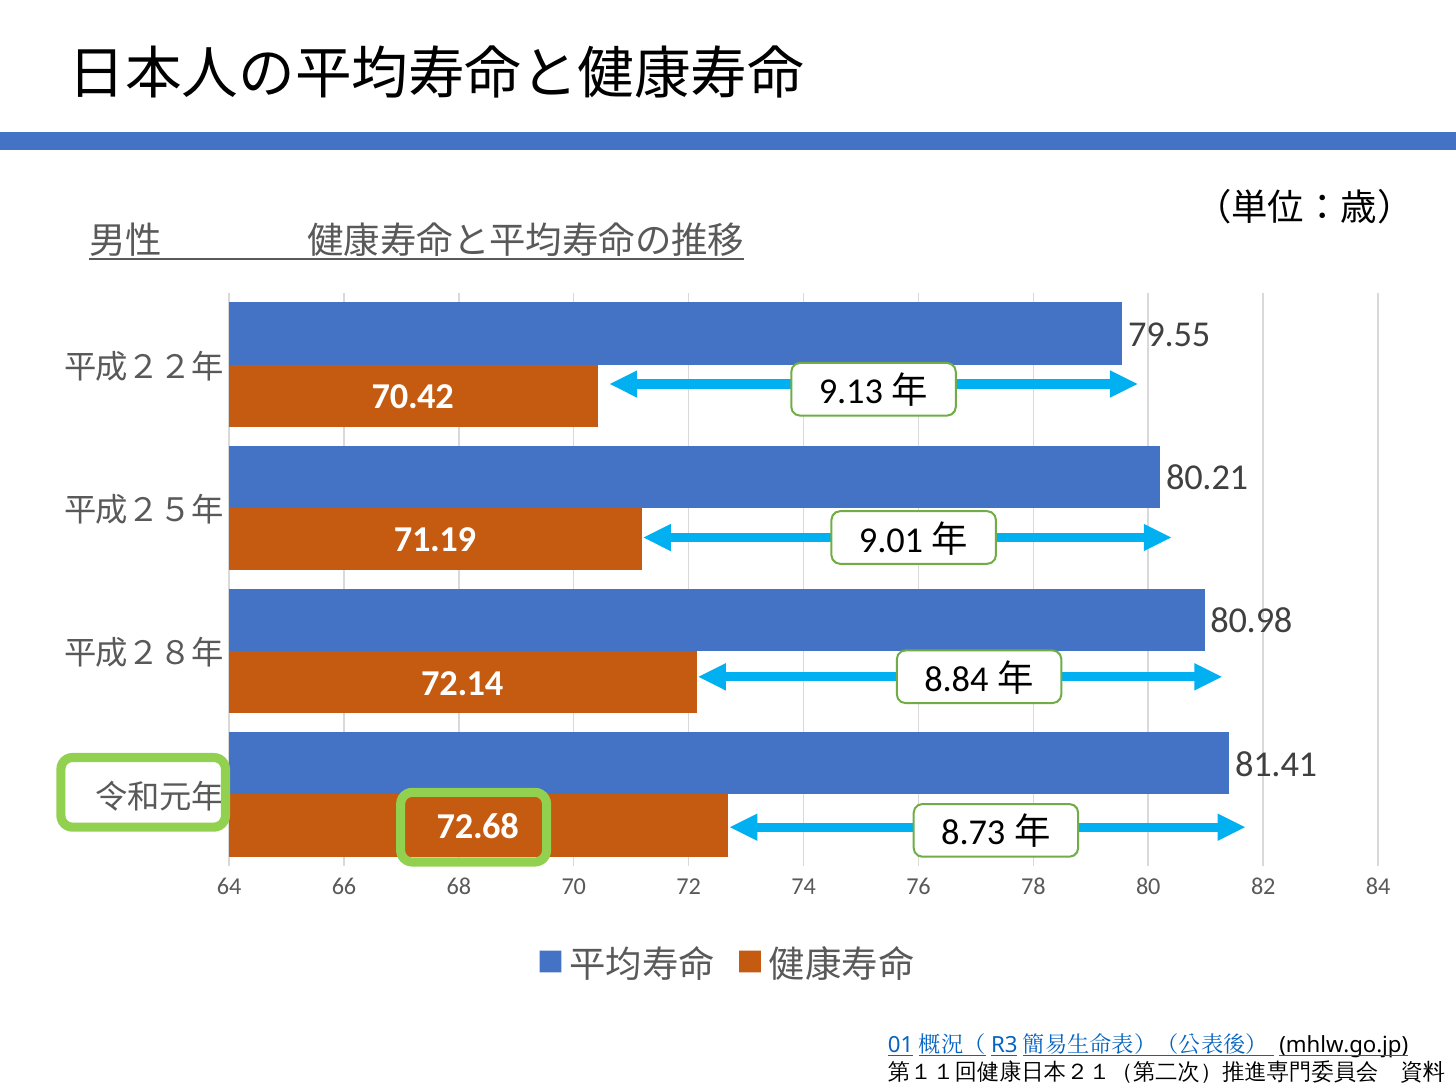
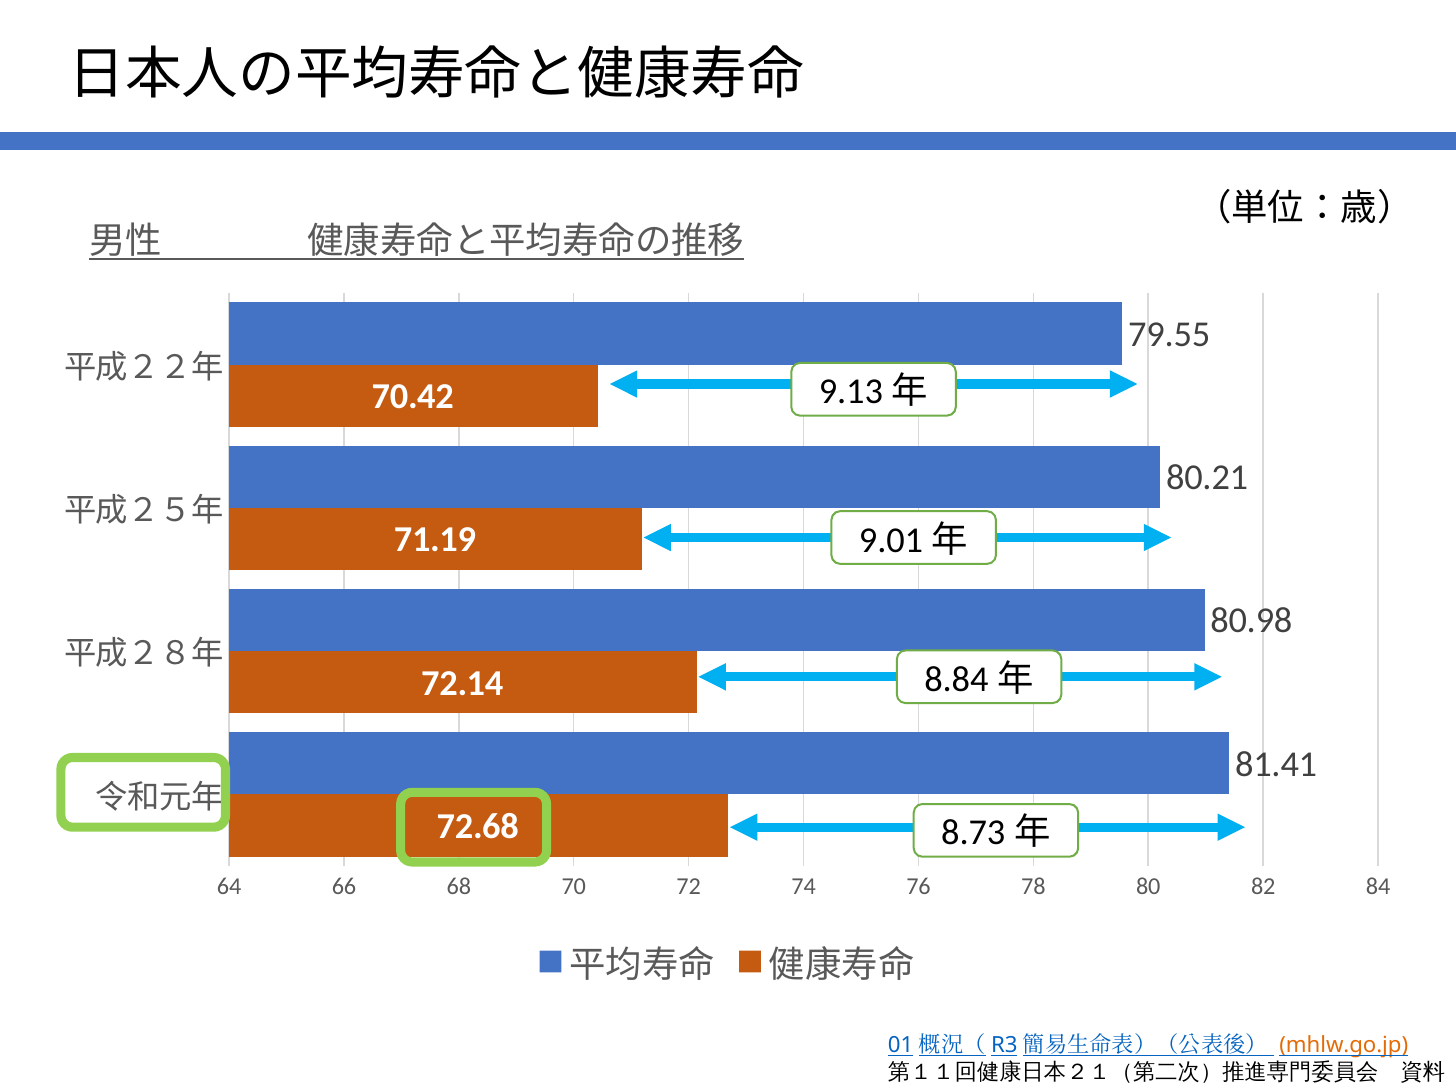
mhlw.go.jp colour: black -> orange (1344, 1045)
